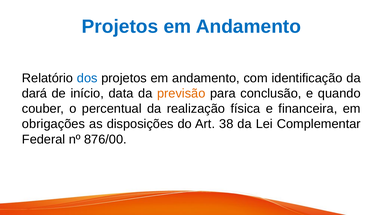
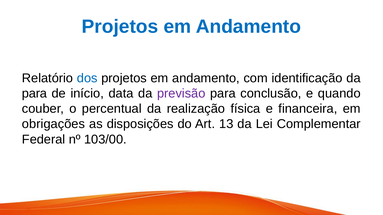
dará: dará -> para (34, 94)
previsão colour: orange -> purple (181, 94)
38: 38 -> 13 (226, 124)
876/00: 876/00 -> 103/00 (105, 140)
